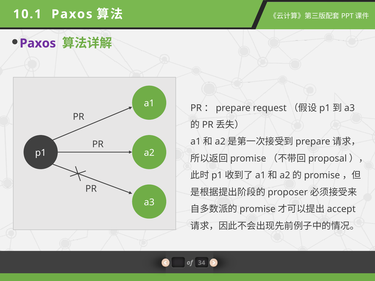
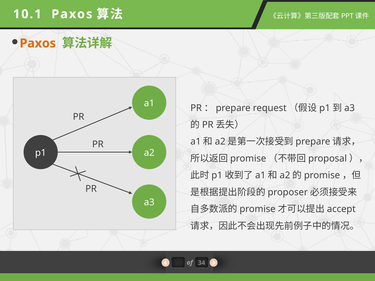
Paxos colour: purple -> orange (38, 43)
